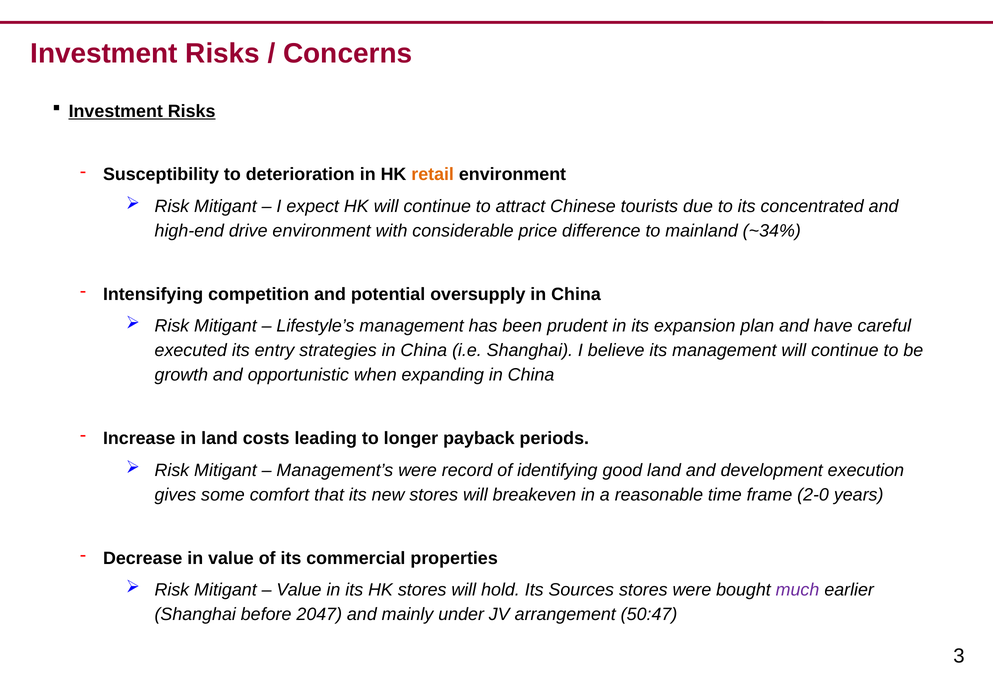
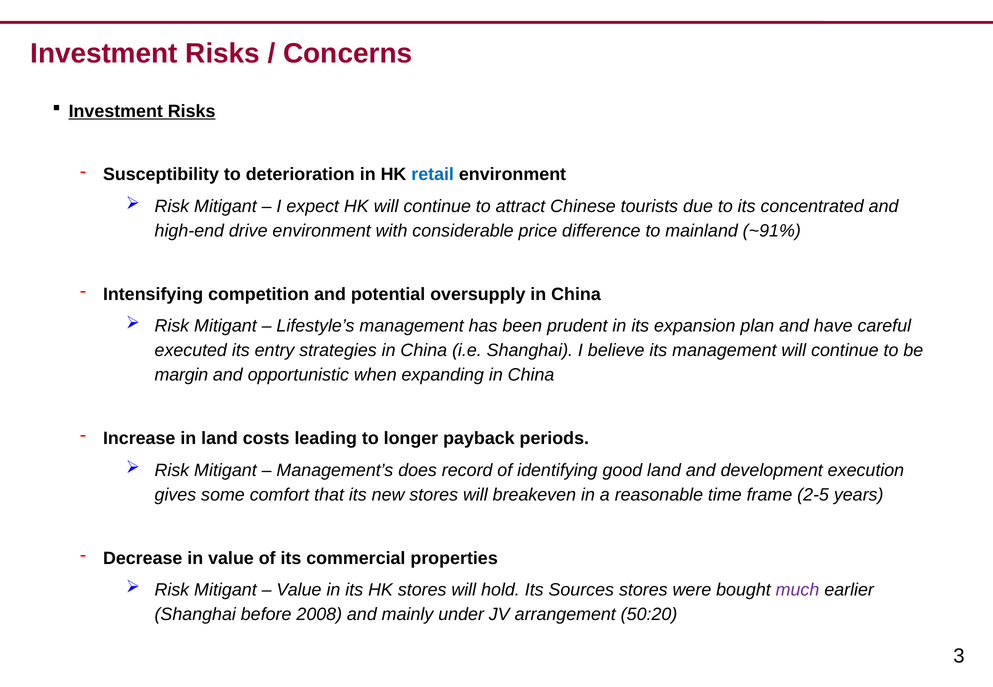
retail colour: orange -> blue (433, 175)
~34%: ~34% -> ~91% (772, 231)
growth: growth -> margin (181, 375)
Management’s were: were -> does (418, 470)
2-0: 2-0 -> 2-5 (813, 495)
2047: 2047 -> 2008 (319, 615)
50:47: 50:47 -> 50:20 (649, 615)
